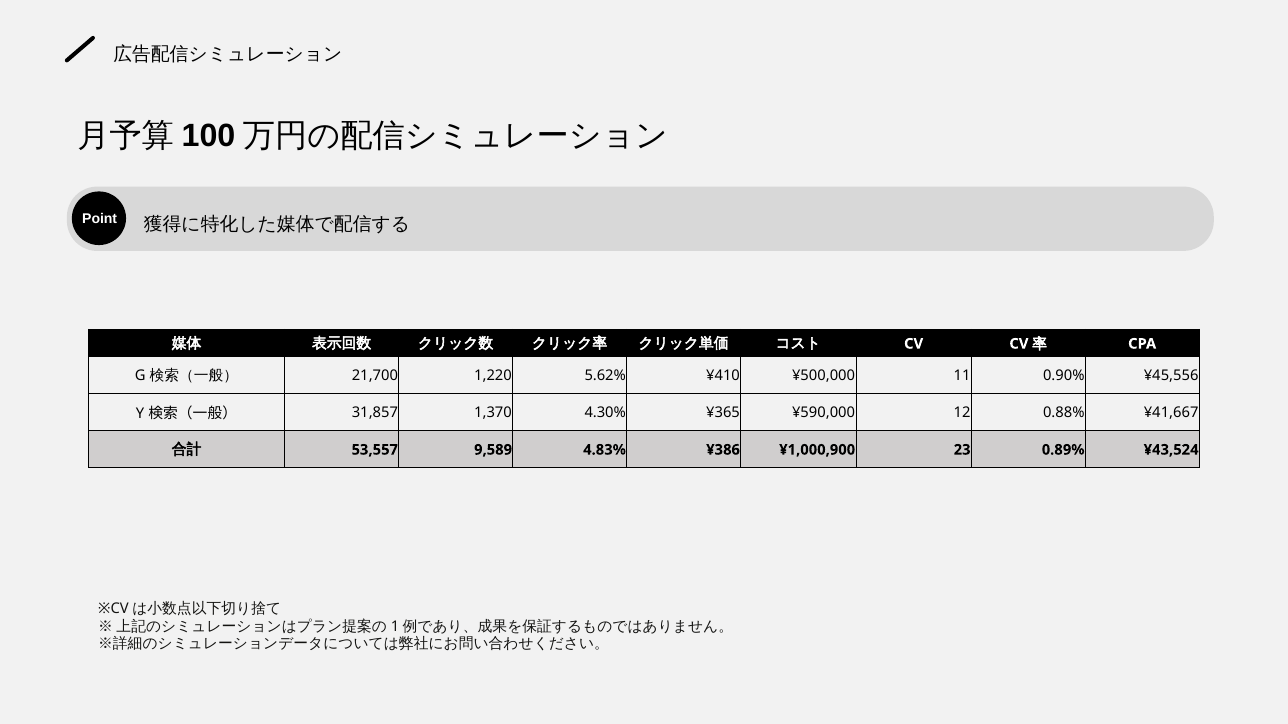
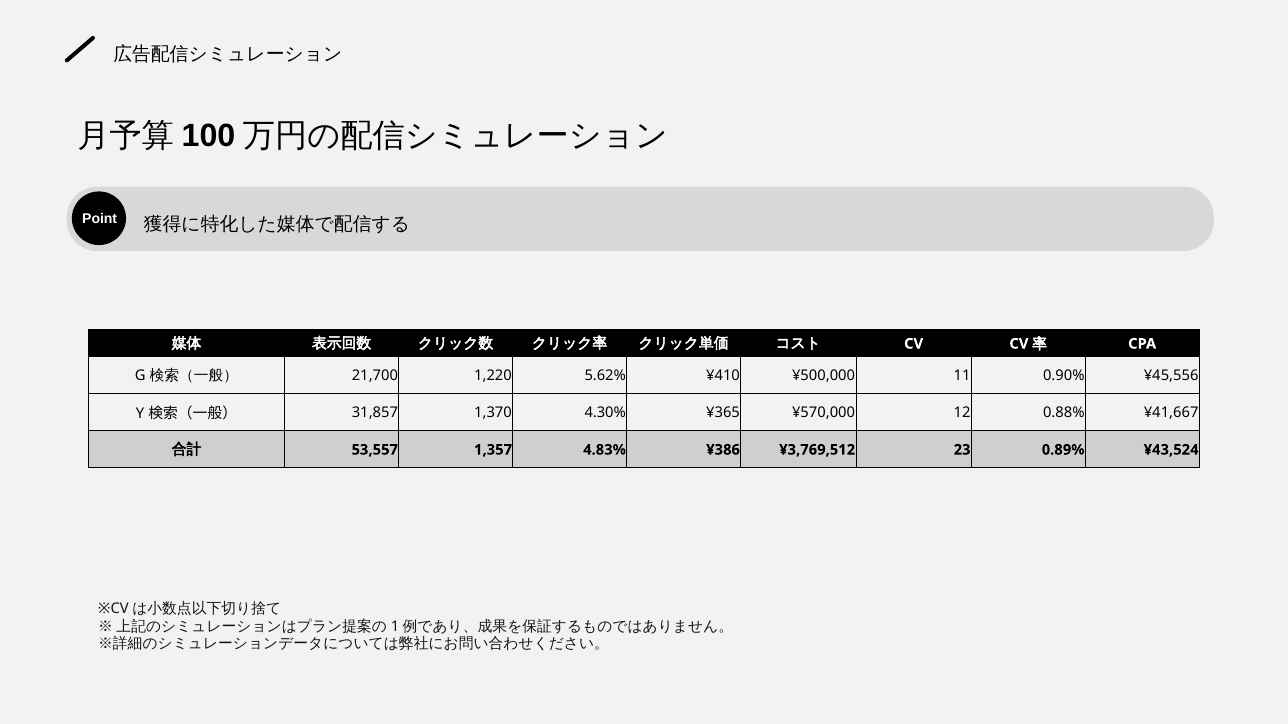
¥590,000: ¥590,000 -> ¥570,000 (824, 413)
9,589: 9,589 -> 1,357 (493, 450)
¥1,000,900: ¥1,000,900 -> ¥3,769,512 (817, 450)
